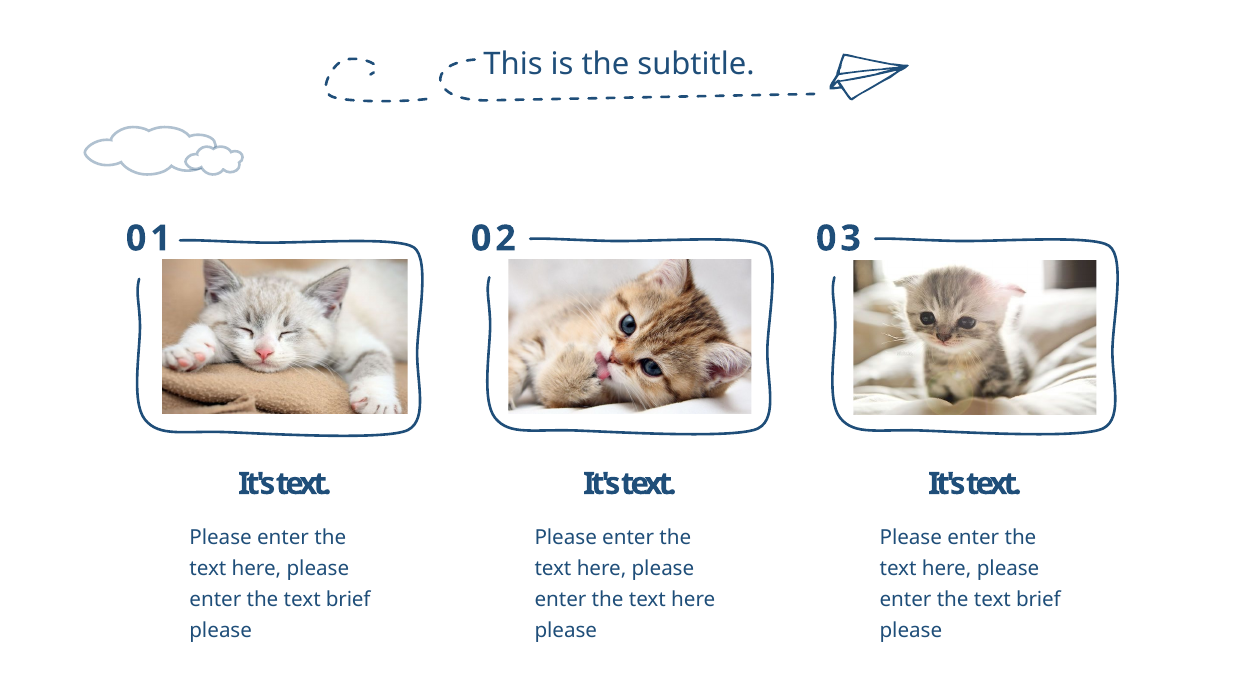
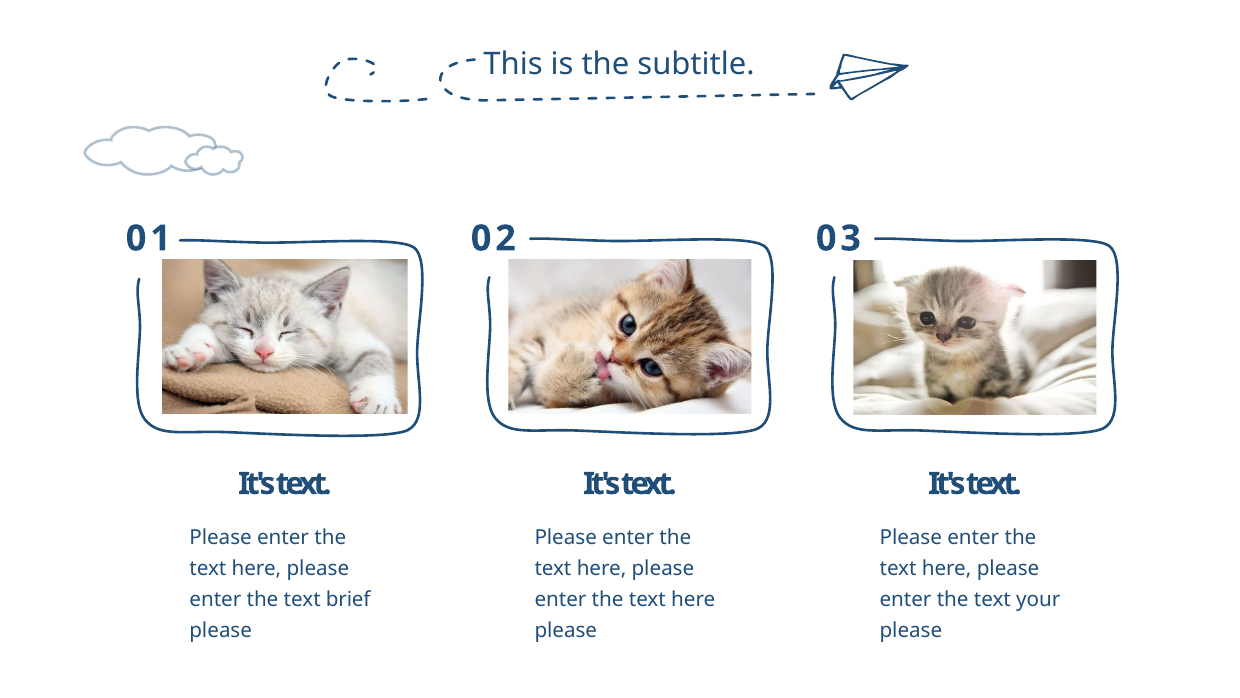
brief: brief -> your (1038, 599)
